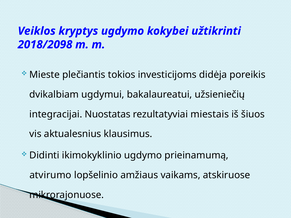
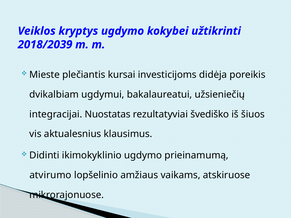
2018/2098: 2018/2098 -> 2018/2039 (45, 45)
tokios: tokios -> kursai (122, 75)
miestais: miestais -> švediško (210, 114)
